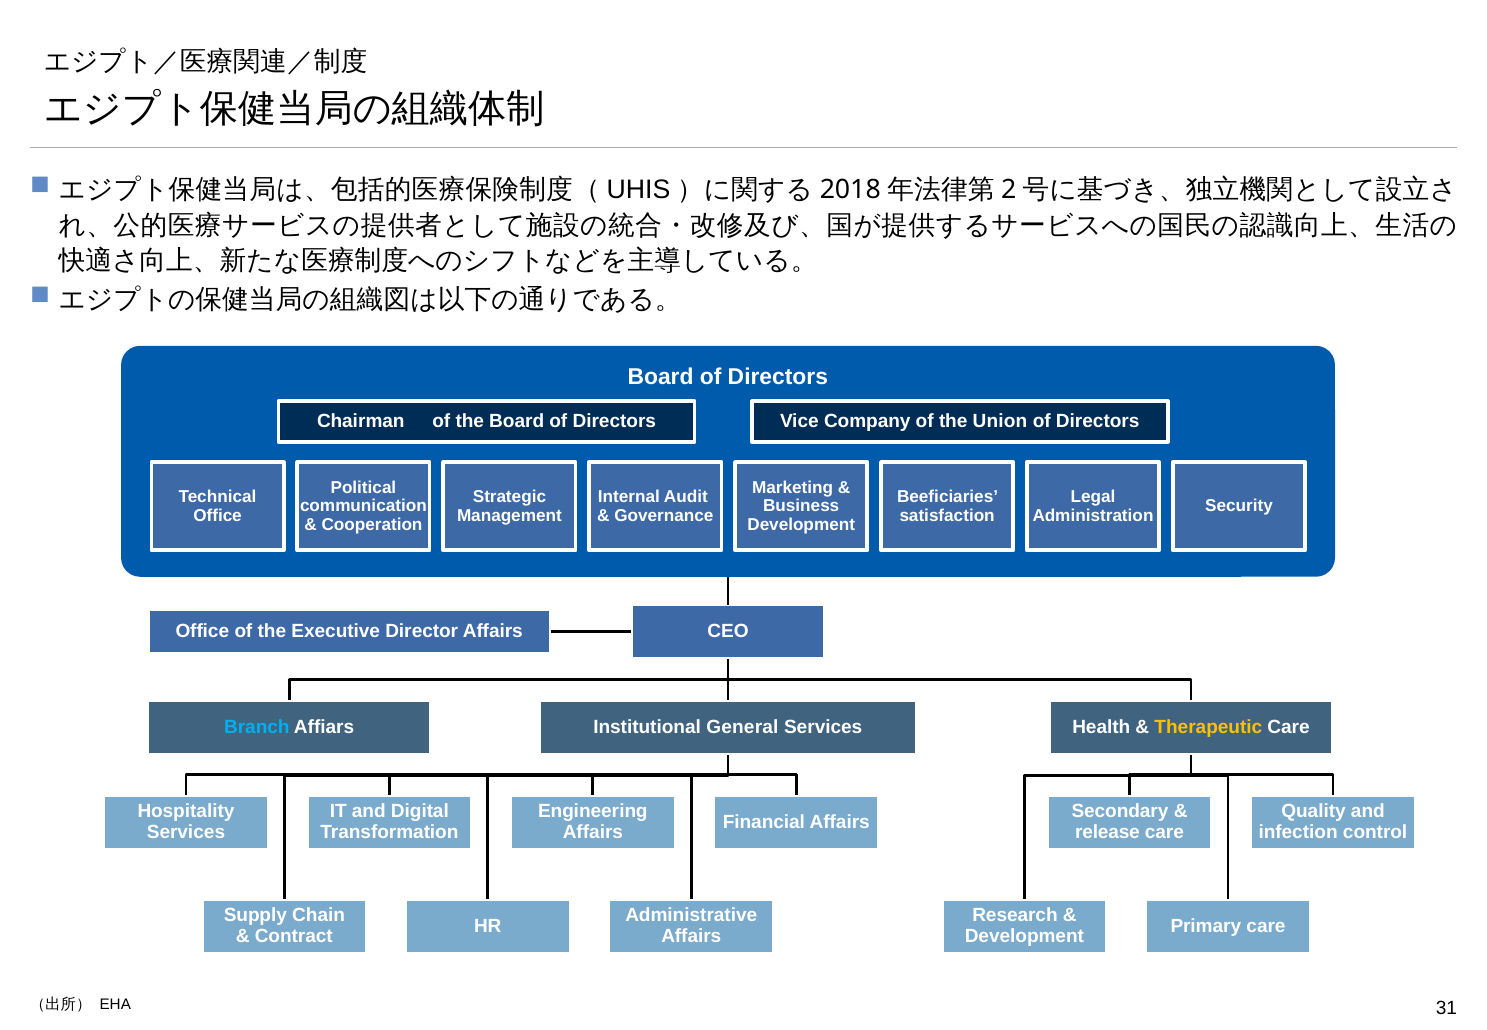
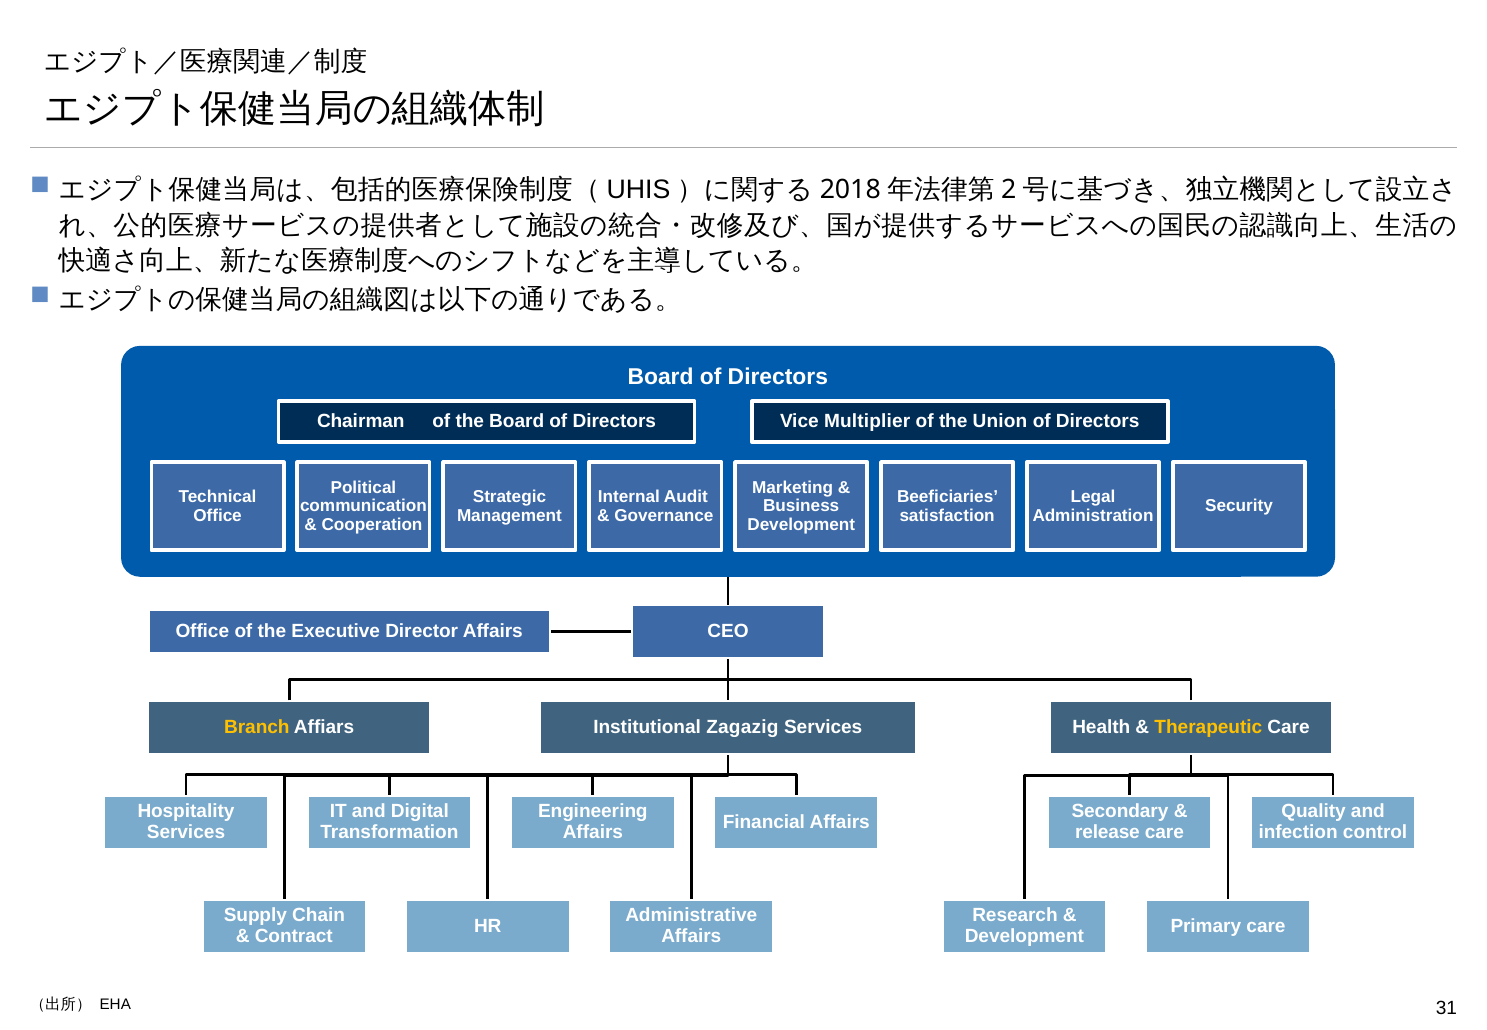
Company: Company -> Multiplier (867, 421)
Branch colour: light blue -> yellow (257, 727)
General: General -> Zagazig (742, 727)
